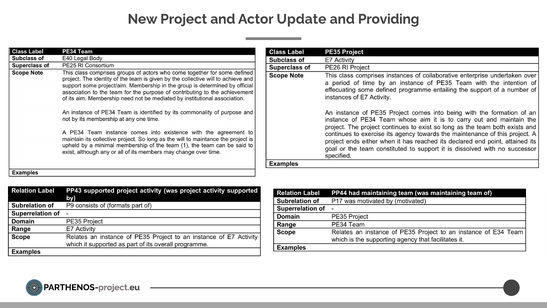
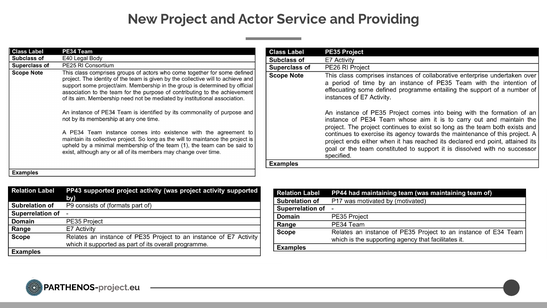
Update: Update -> Service (301, 19)
